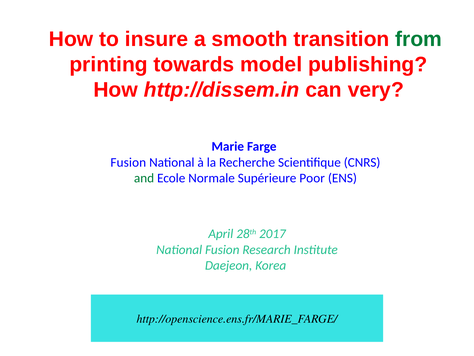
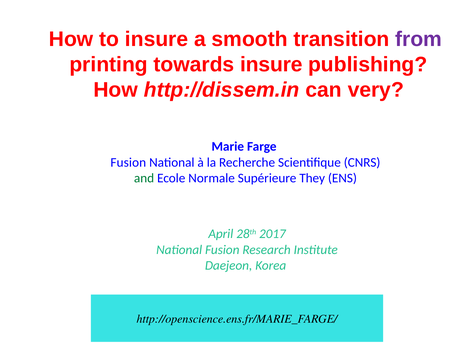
from colour: green -> purple (419, 39)
towards model: model -> insure (271, 65)
Poor: Poor -> They (312, 178)
